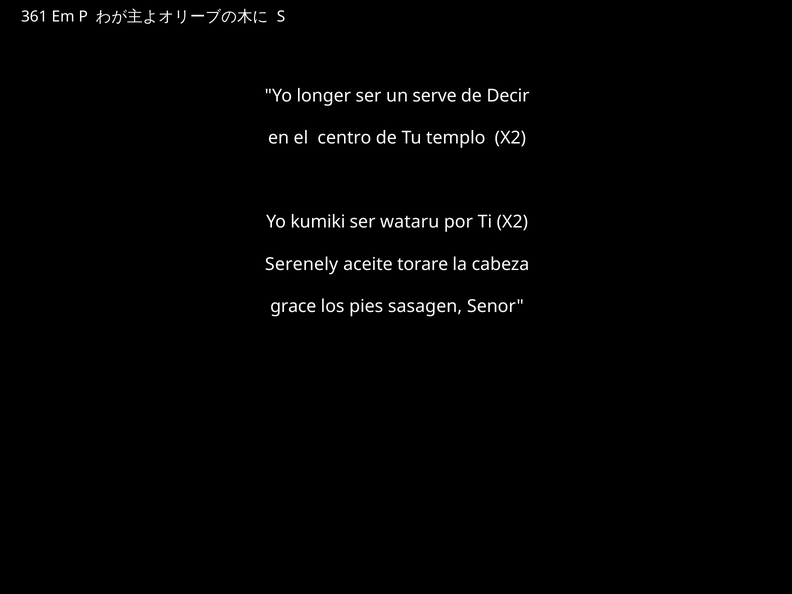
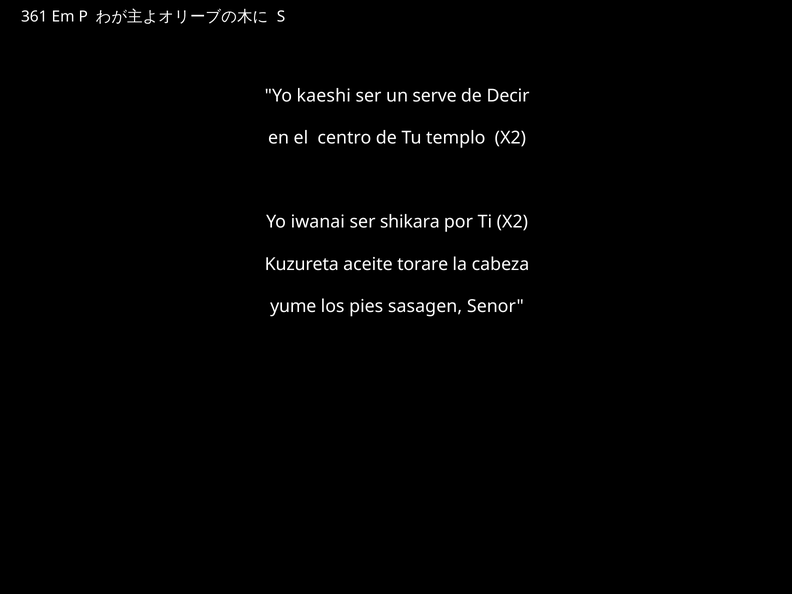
longer: longer -> kaeshi (324, 96)
kumiki: kumiki -> iwanai (318, 222)
wataru: wataru -> shikara (410, 222)
Serenely: Serenely -> Kuzureta (302, 264)
grace: grace -> yume (293, 306)
